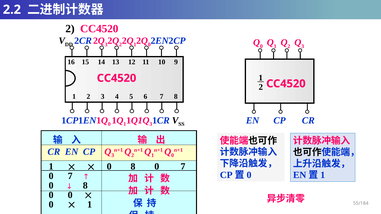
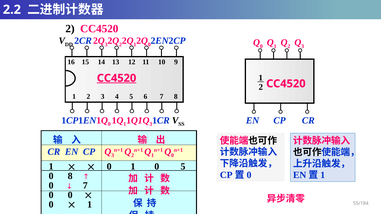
CC4520 underline: none -> present (117, 78)
0 8: 8 -> 1 (133, 167)
7: 7 -> 5 (183, 167)
7: 7 -> 8 (70, 176)
8: 8 -> 7 (85, 186)
